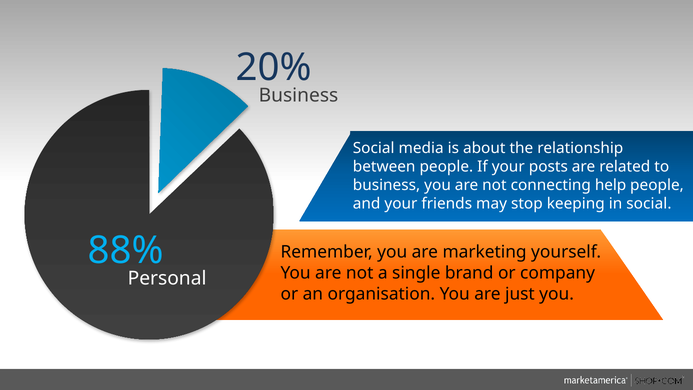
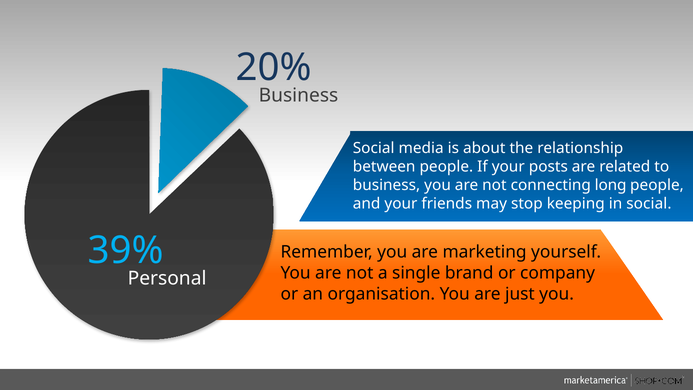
help: help -> long (611, 185)
88%: 88% -> 39% (126, 250)
